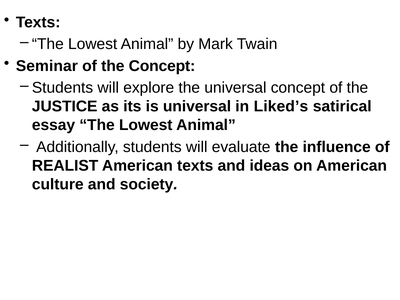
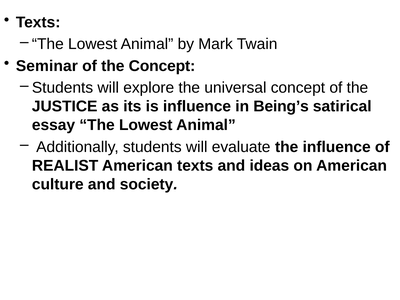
is universal: universal -> influence (197, 106)
Liked’s: Liked’s -> Being’s (281, 106)
